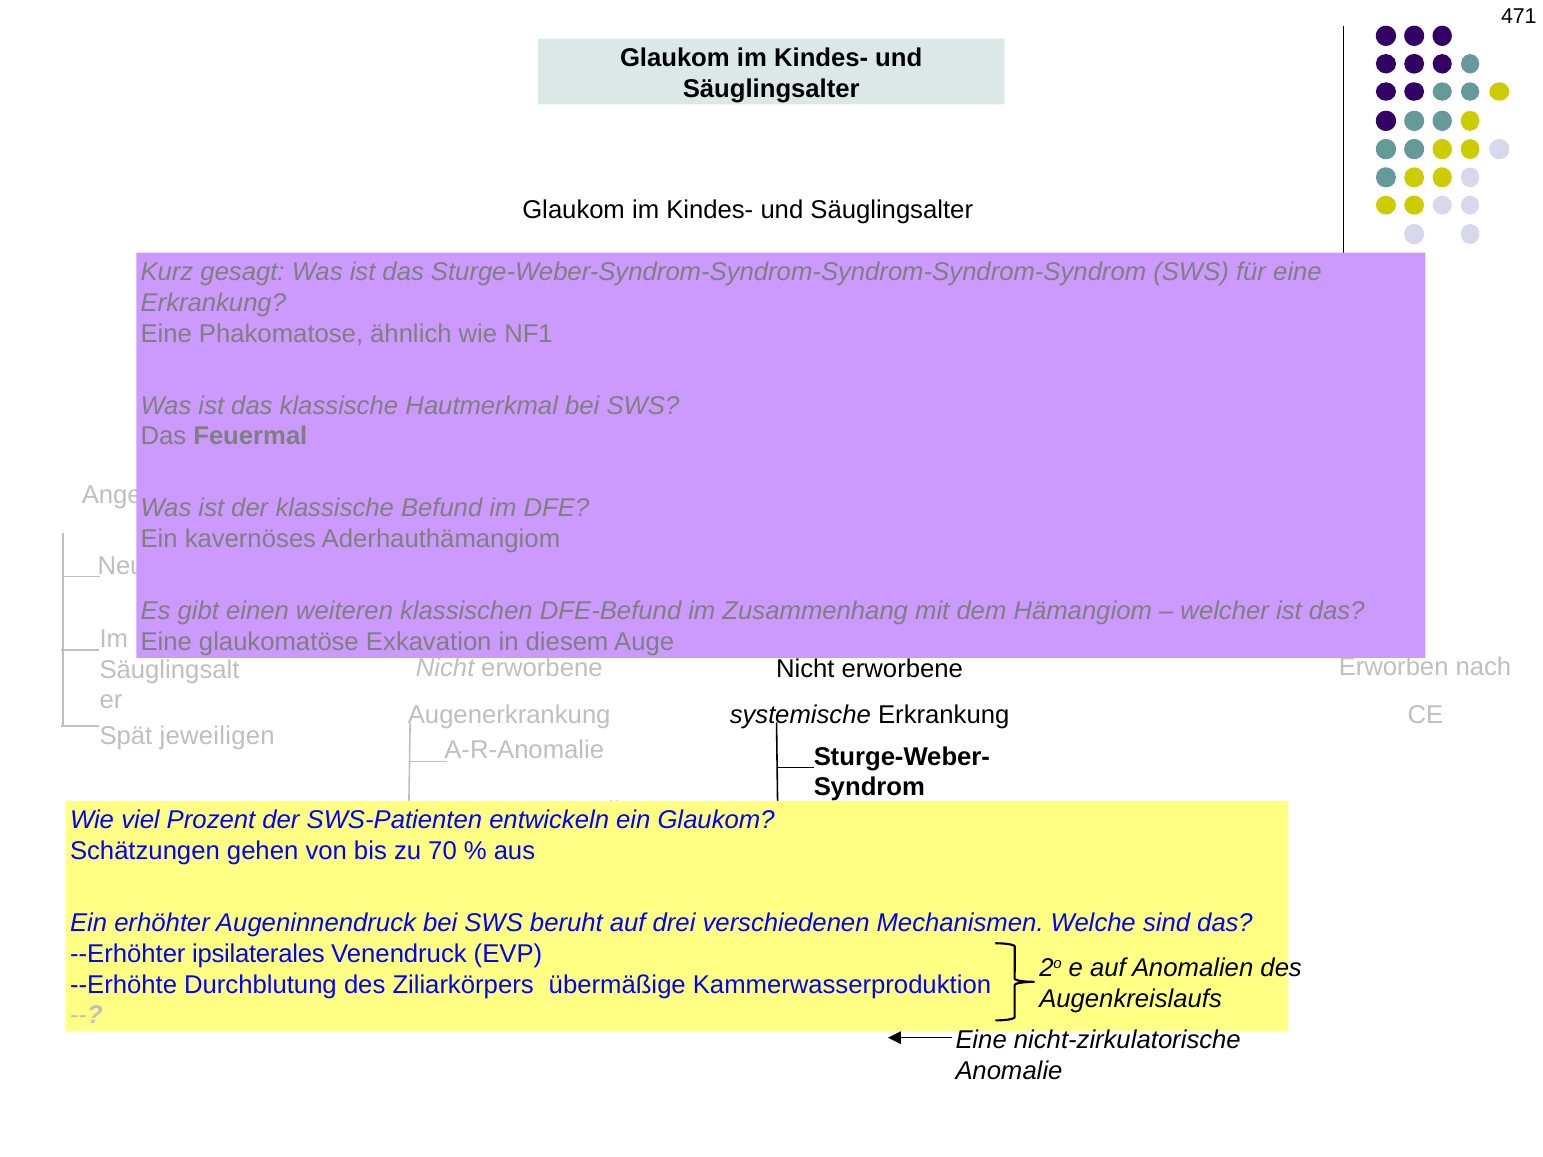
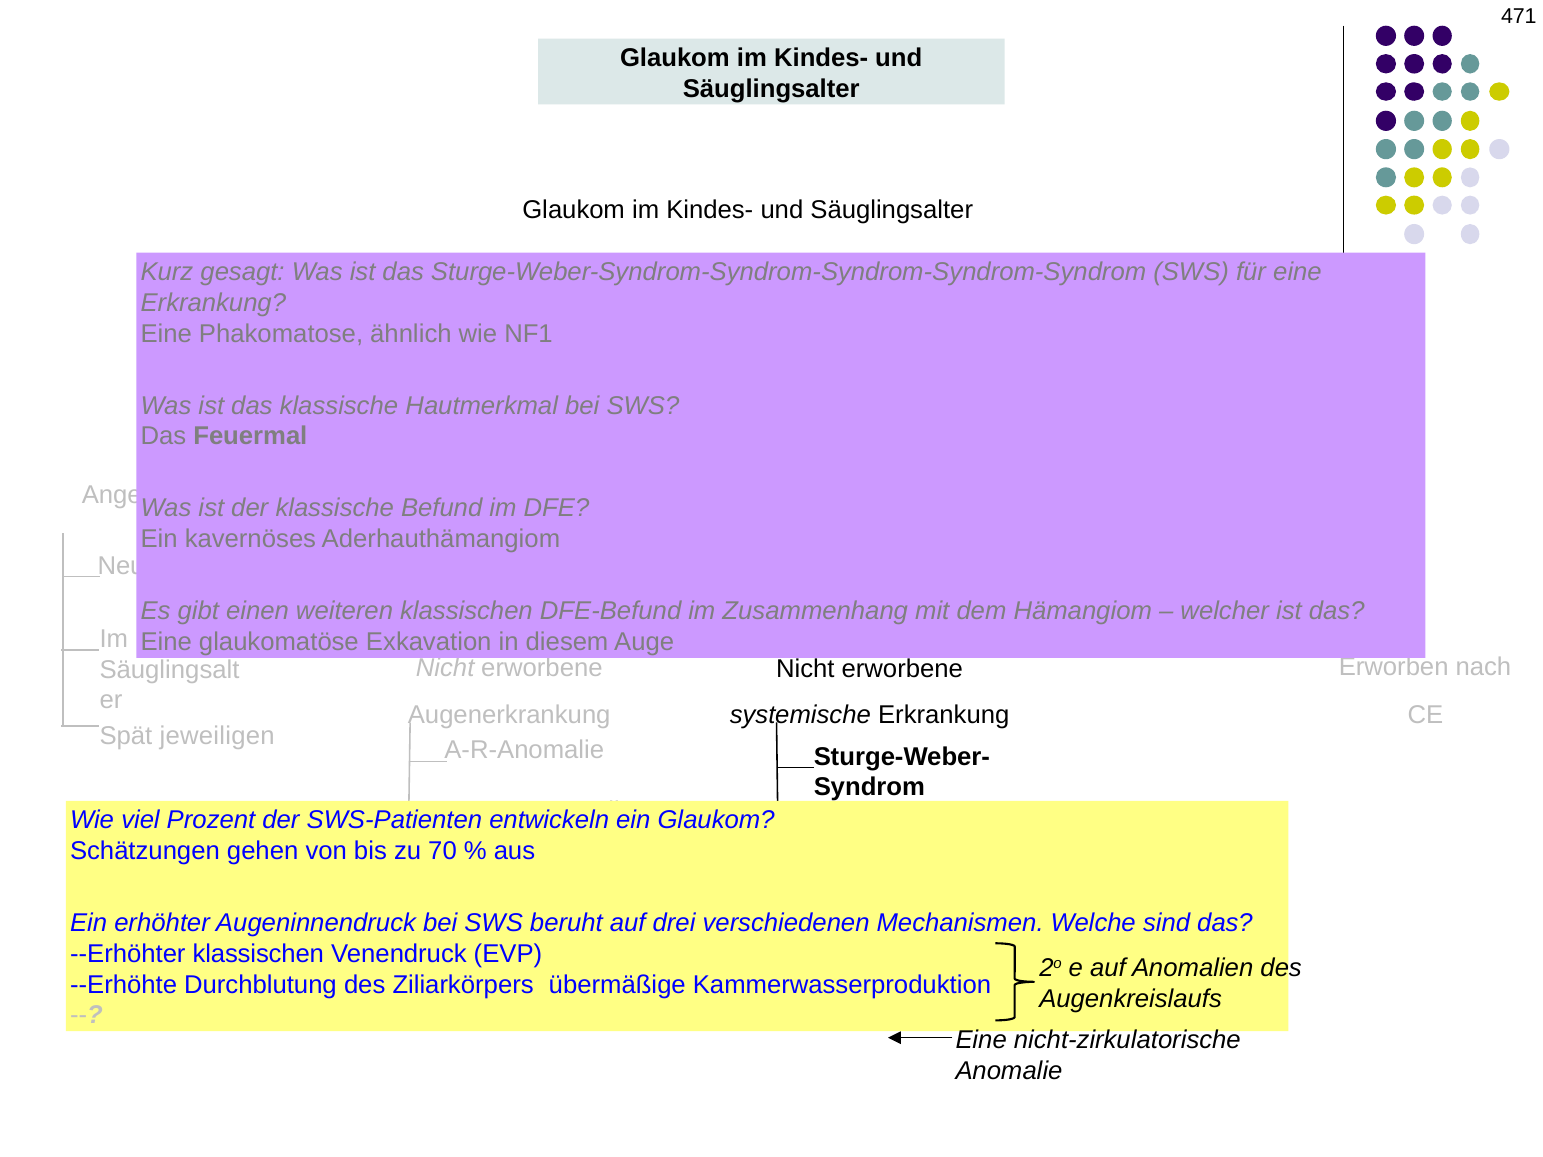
--Erhöhter ipsilaterales: ipsilaterales -> klassischen (258, 954)
